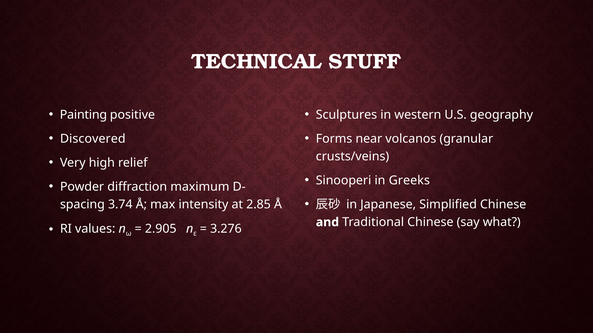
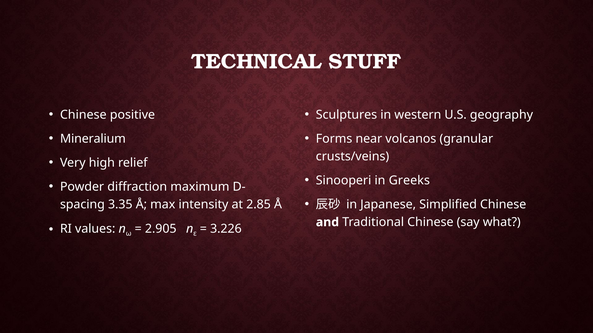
Painting: Painting -> Chinese (83, 115)
Discovered: Discovered -> Mineralium (93, 139)
3.74: 3.74 -> 3.35 (120, 205)
3.276: 3.276 -> 3.226 (226, 229)
